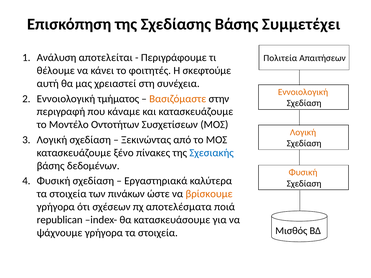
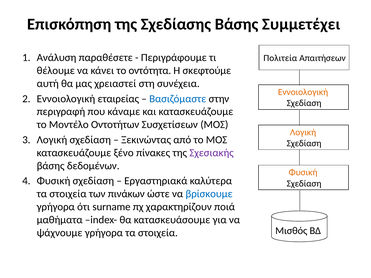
αποτελείται: αποτελείται -> παραθέσετε (106, 58)
φοιτητές: φοιτητές -> οντότητα (150, 71)
τμήματος: τμήματος -> εταιρείας (118, 99)
Βασιζόμαστε colour: orange -> blue (178, 99)
Σχεσιακής colour: blue -> purple (212, 153)
βρίσκουμε colour: orange -> blue (209, 194)
σχέσεων: σχέσεων -> surname (112, 207)
αποτελέσματα: αποτελέσματα -> χαρακτηρίζουν (179, 207)
republican: republican -> μαθήματα (60, 220)
